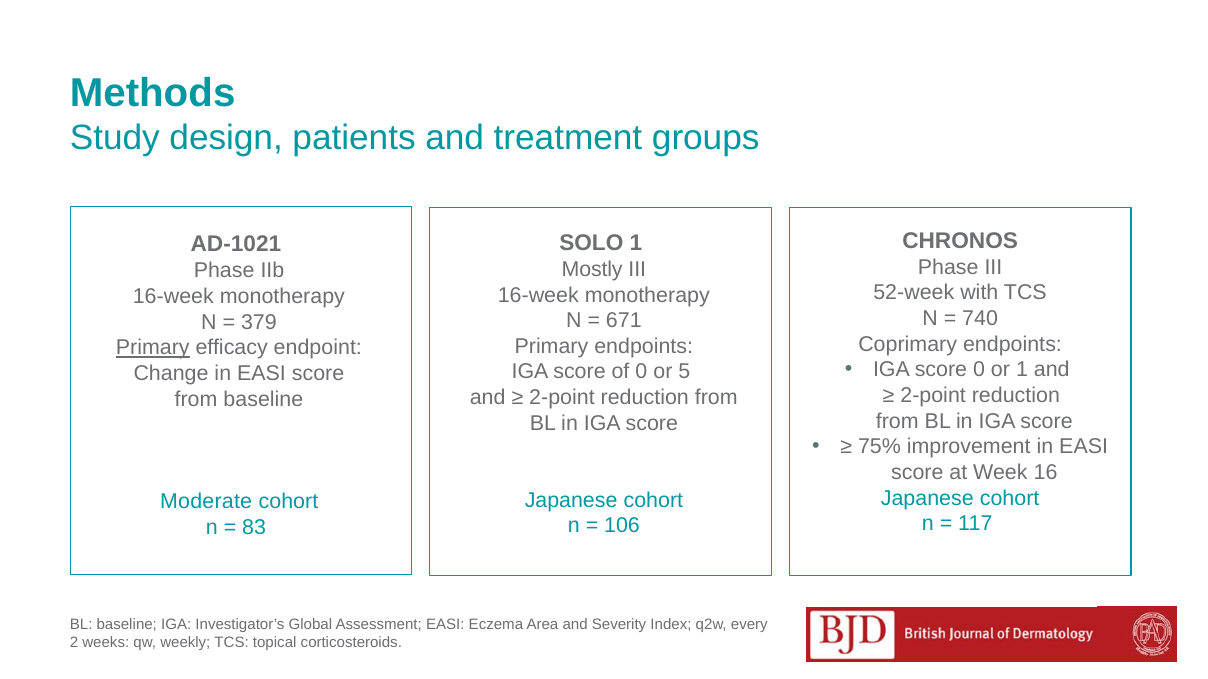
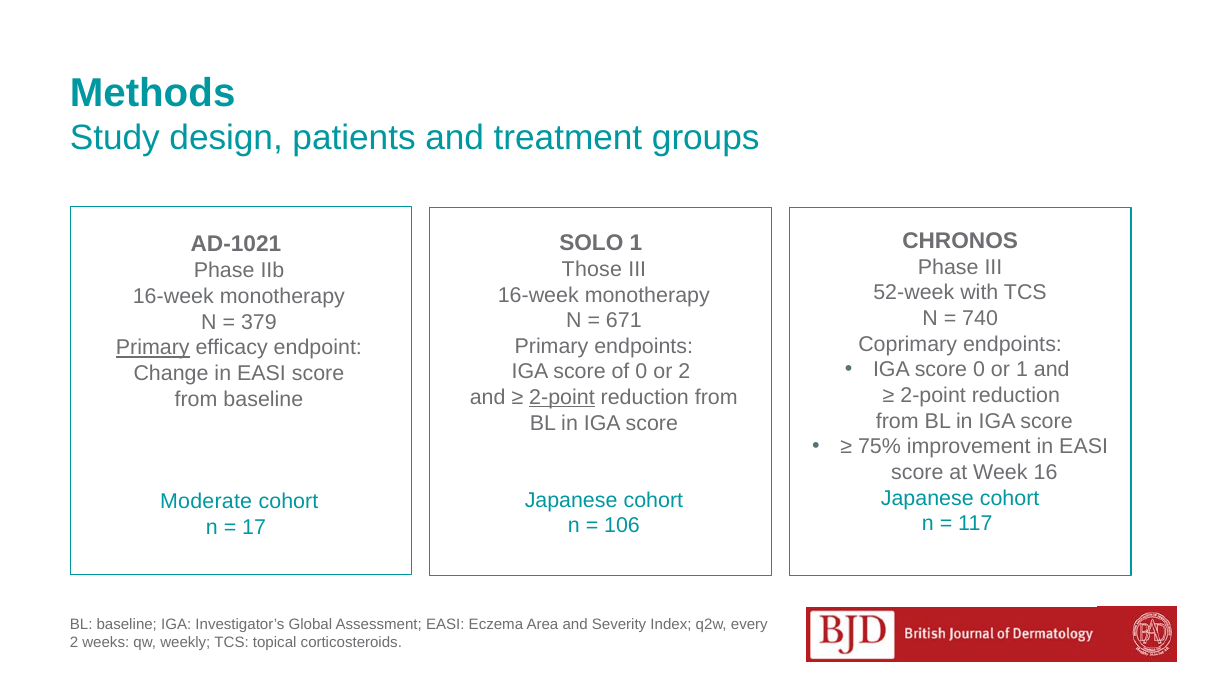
Mostly: Mostly -> Those (592, 269)
or 5: 5 -> 2 (684, 372)
2-point underline: none -> present (562, 398)
83: 83 -> 17 (254, 528)
